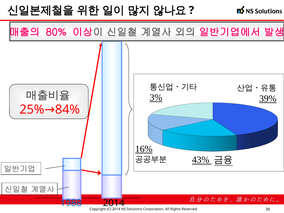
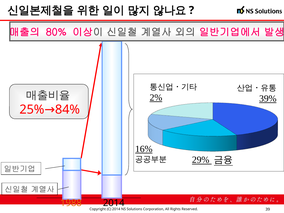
3%: 3% -> 2% (156, 98)
43%: 43% -> 29% (201, 160)
1988 colour: blue -> orange (71, 203)
